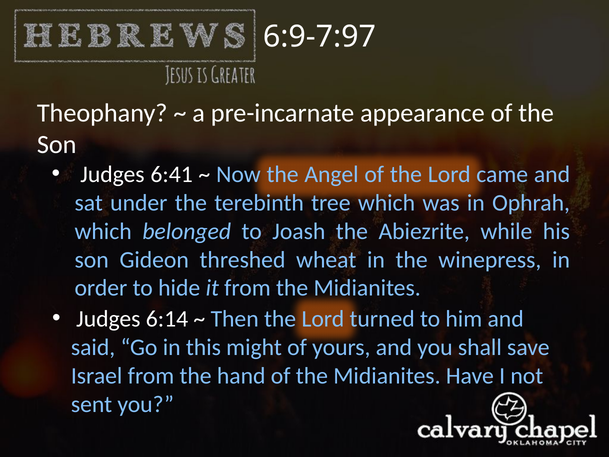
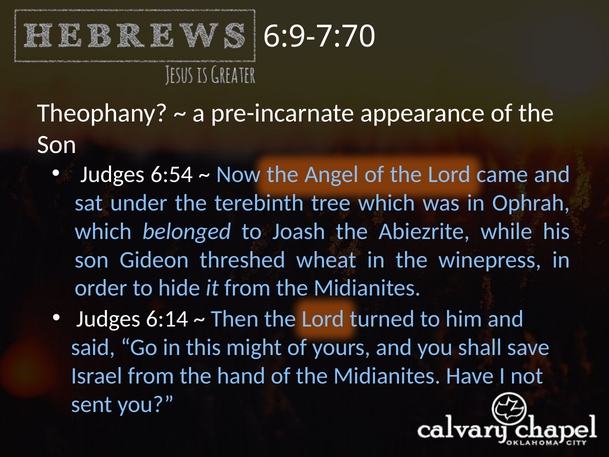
6:9-7:97: 6:9-7:97 -> 6:9-7:70 (319, 37)
6:41: 6:41 -> 6:54 (172, 174)
